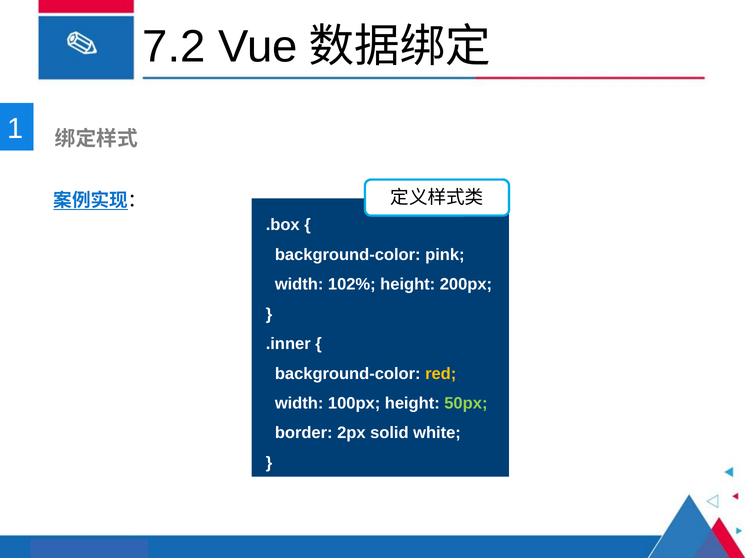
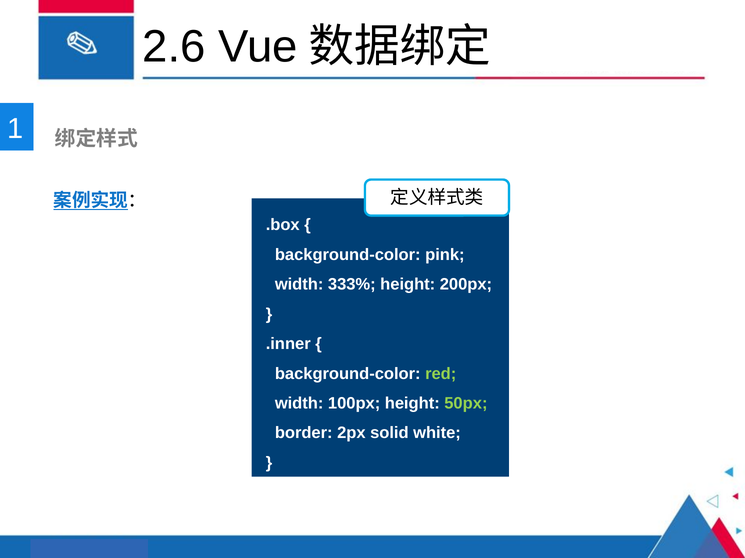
7.2: 7.2 -> 2.6 (174, 47)
102%: 102% -> 333% (352, 285)
red colour: yellow -> light green (441, 374)
